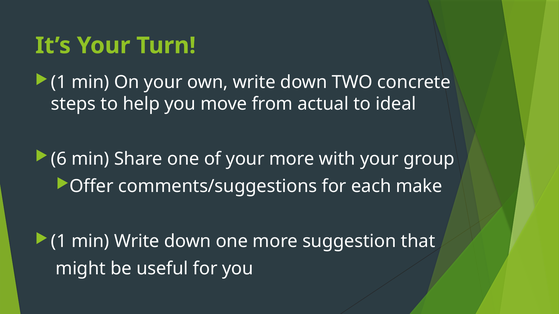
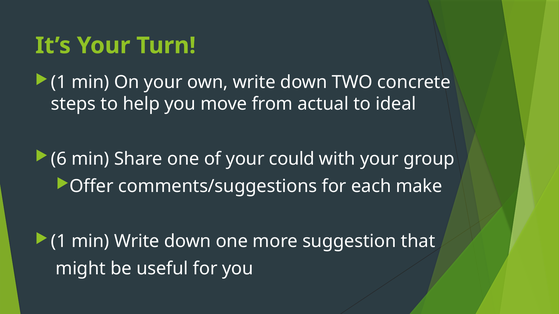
your more: more -> could (292, 159)
